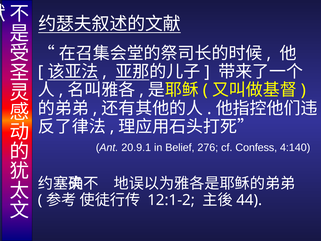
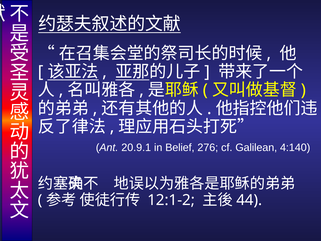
Confess: Confess -> Galilean (256, 148)
